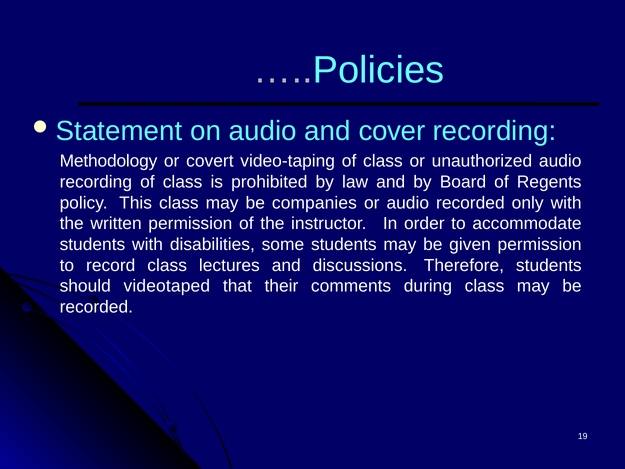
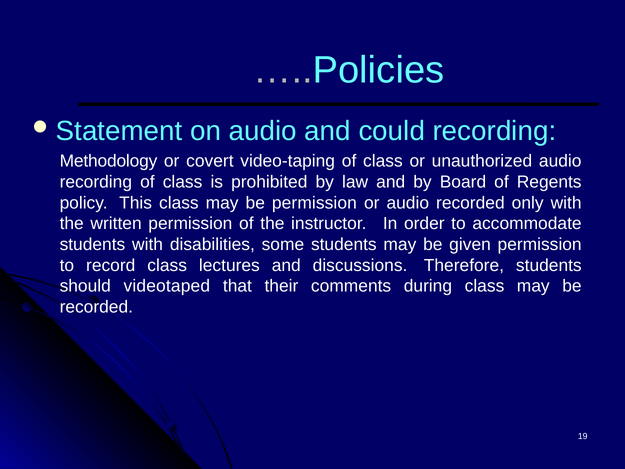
cover: cover -> could (392, 131)
be companies: companies -> permission (314, 203)
